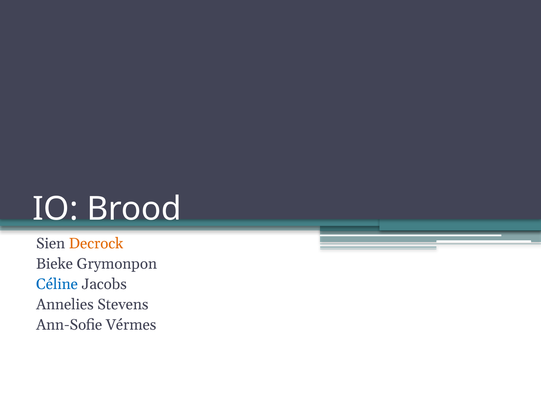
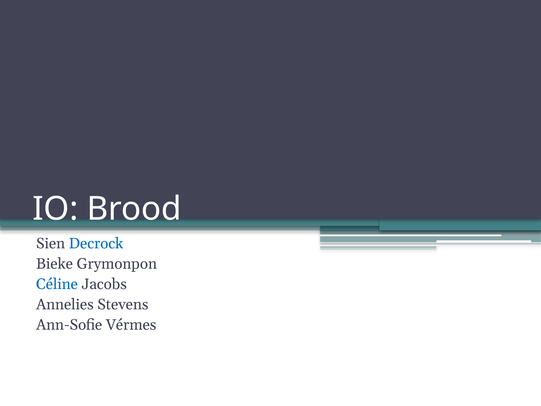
Decrock colour: orange -> blue (96, 243)
